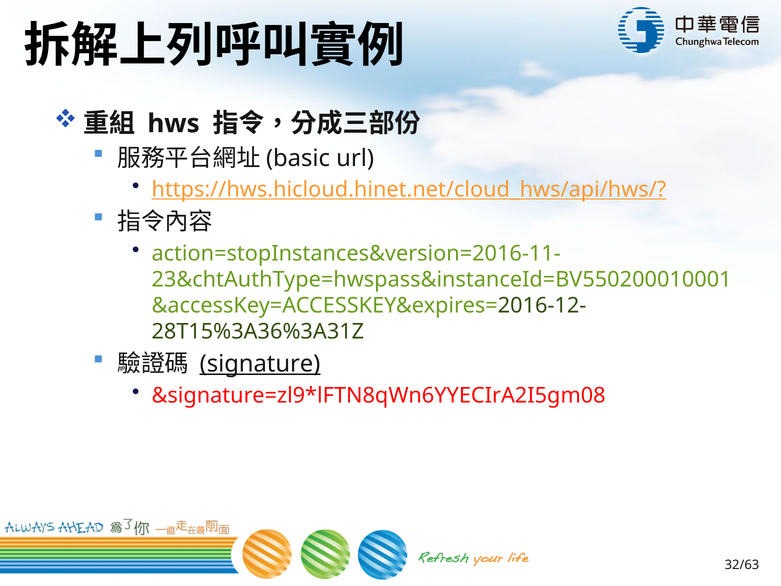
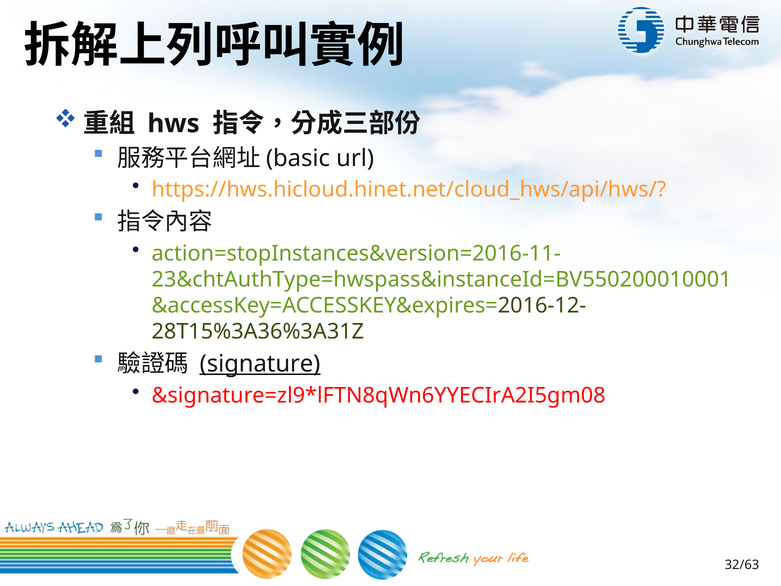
https://hws.hicloud.hinet.net/cloud_hws/api/hws/ underline: present -> none (409, 190)
